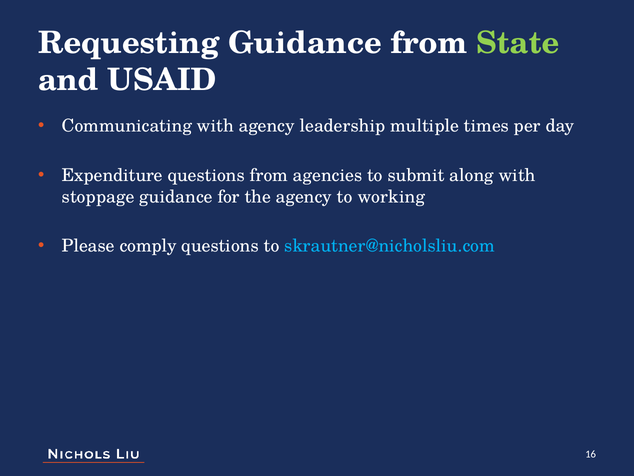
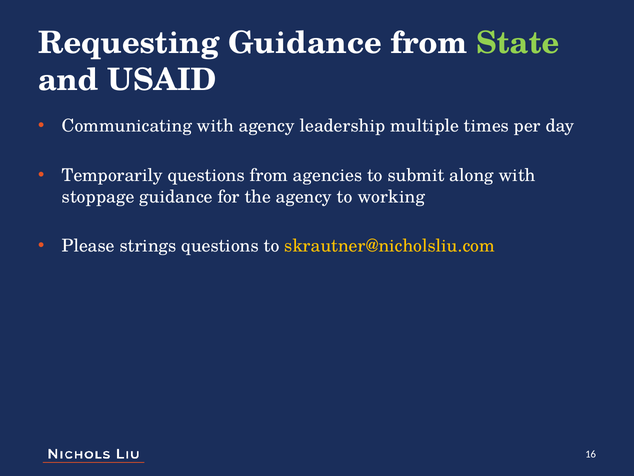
Expenditure: Expenditure -> Temporarily (112, 175)
comply: comply -> strings (148, 246)
skrautner@nicholsliu.com colour: light blue -> yellow (390, 246)
